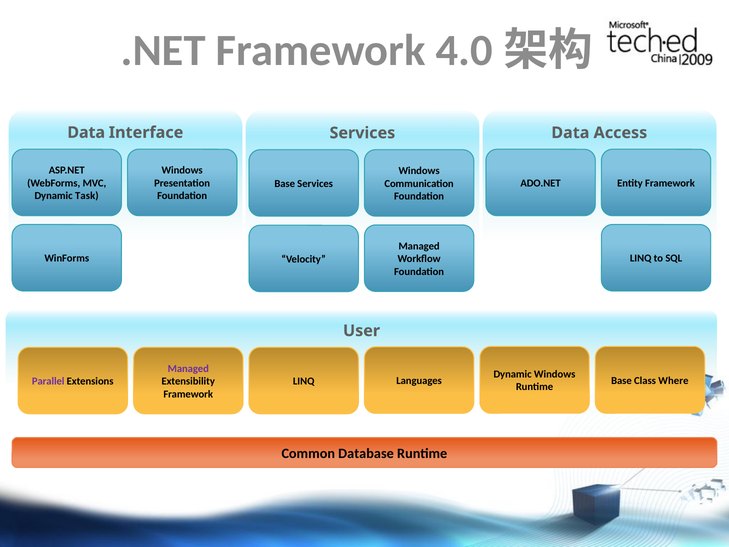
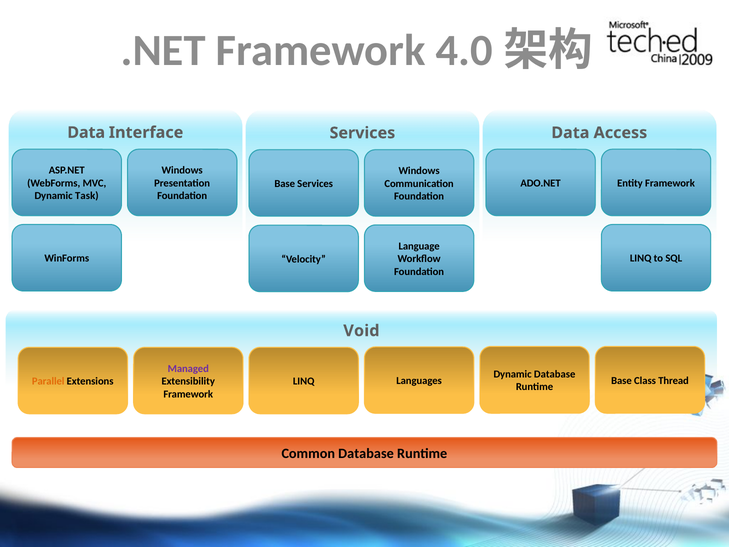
Managed: Managed -> Language (419, 246)
User: User -> Void (361, 331)
Dynamic Windows: Windows -> Database (555, 374)
Where: Where -> Thread (674, 380)
Parallel colour: purple -> orange (48, 381)
